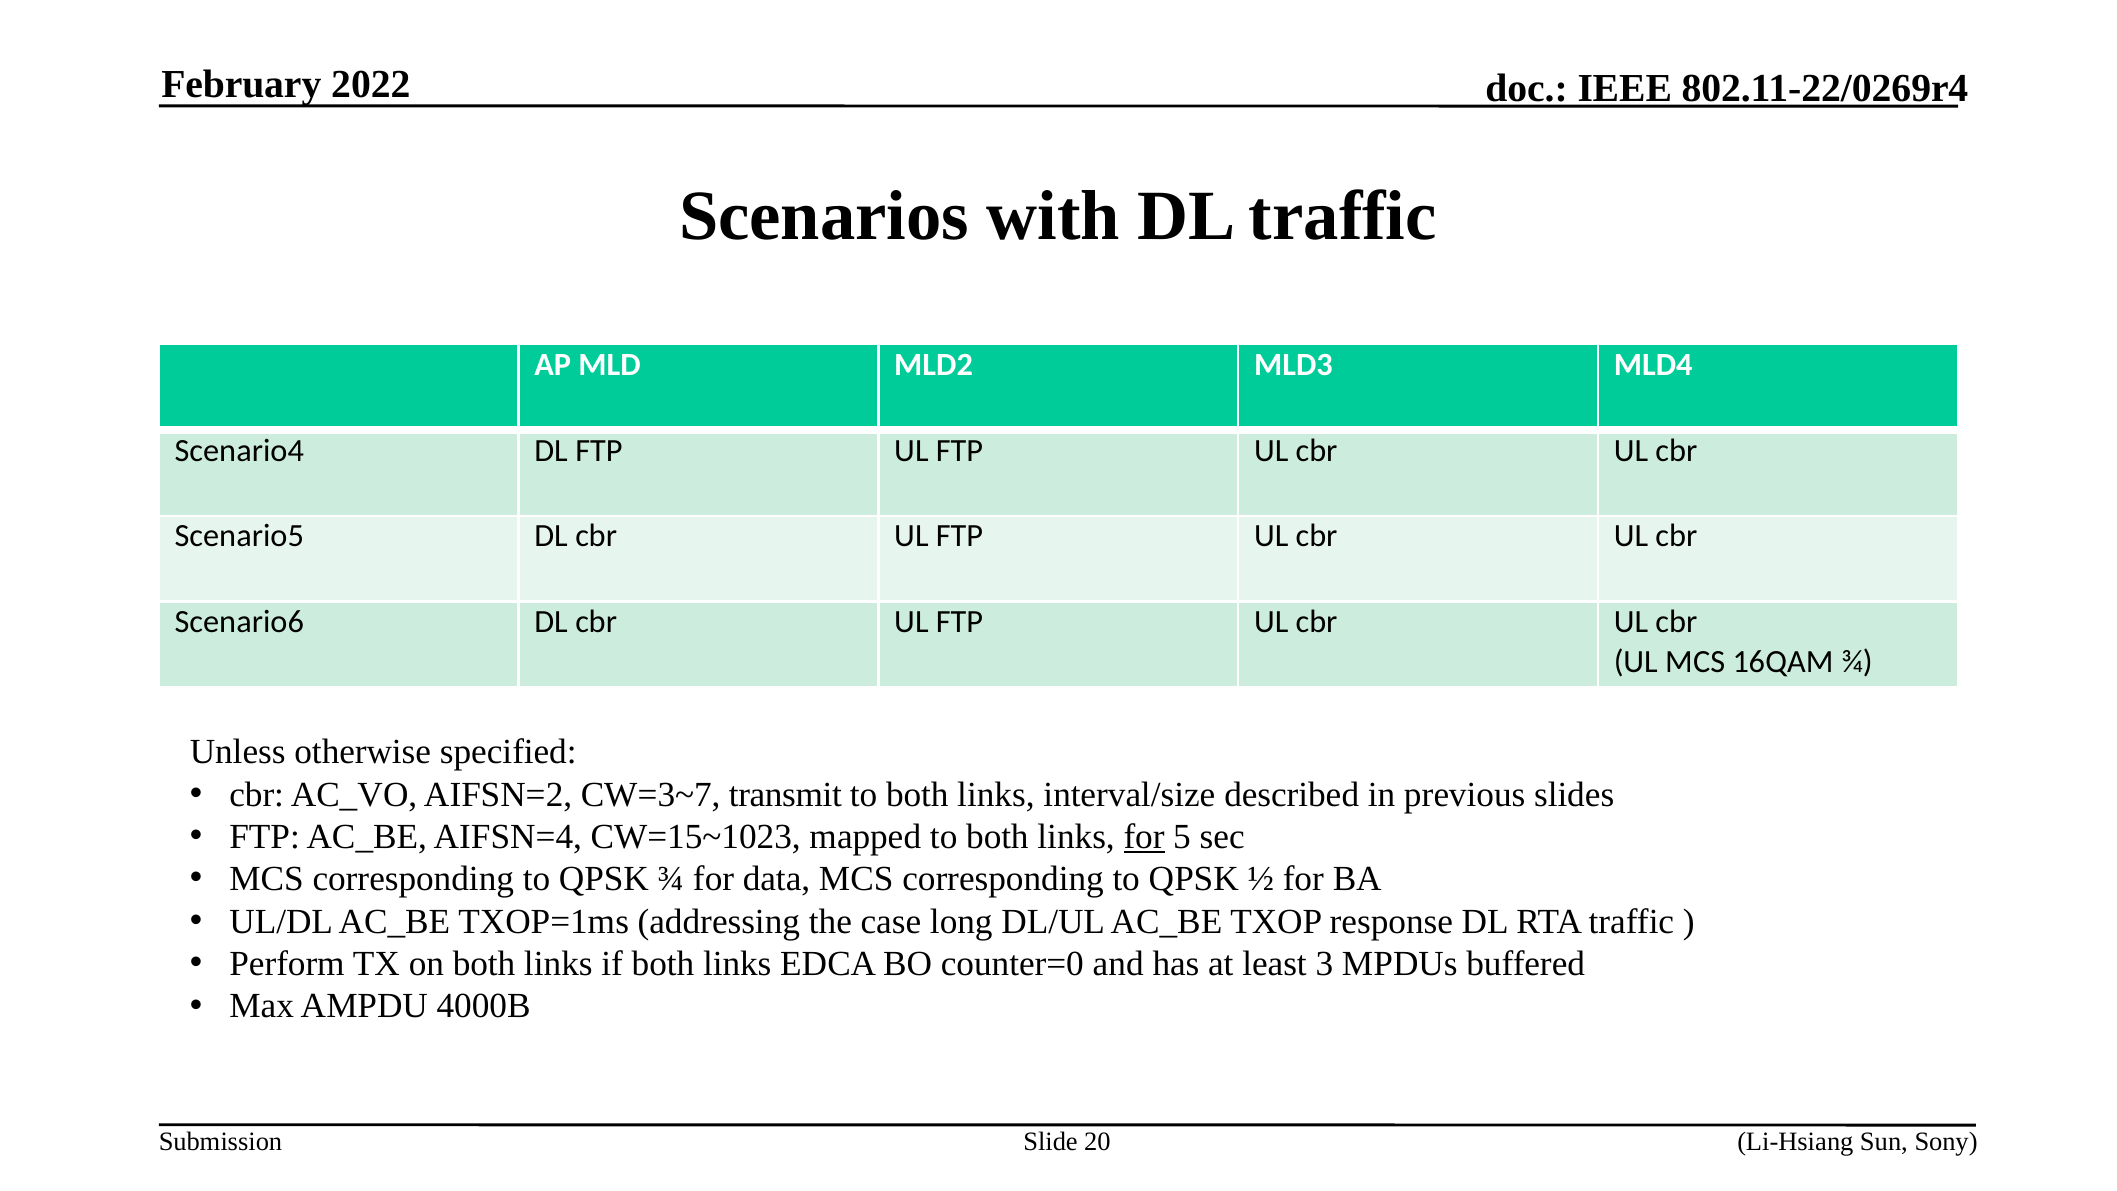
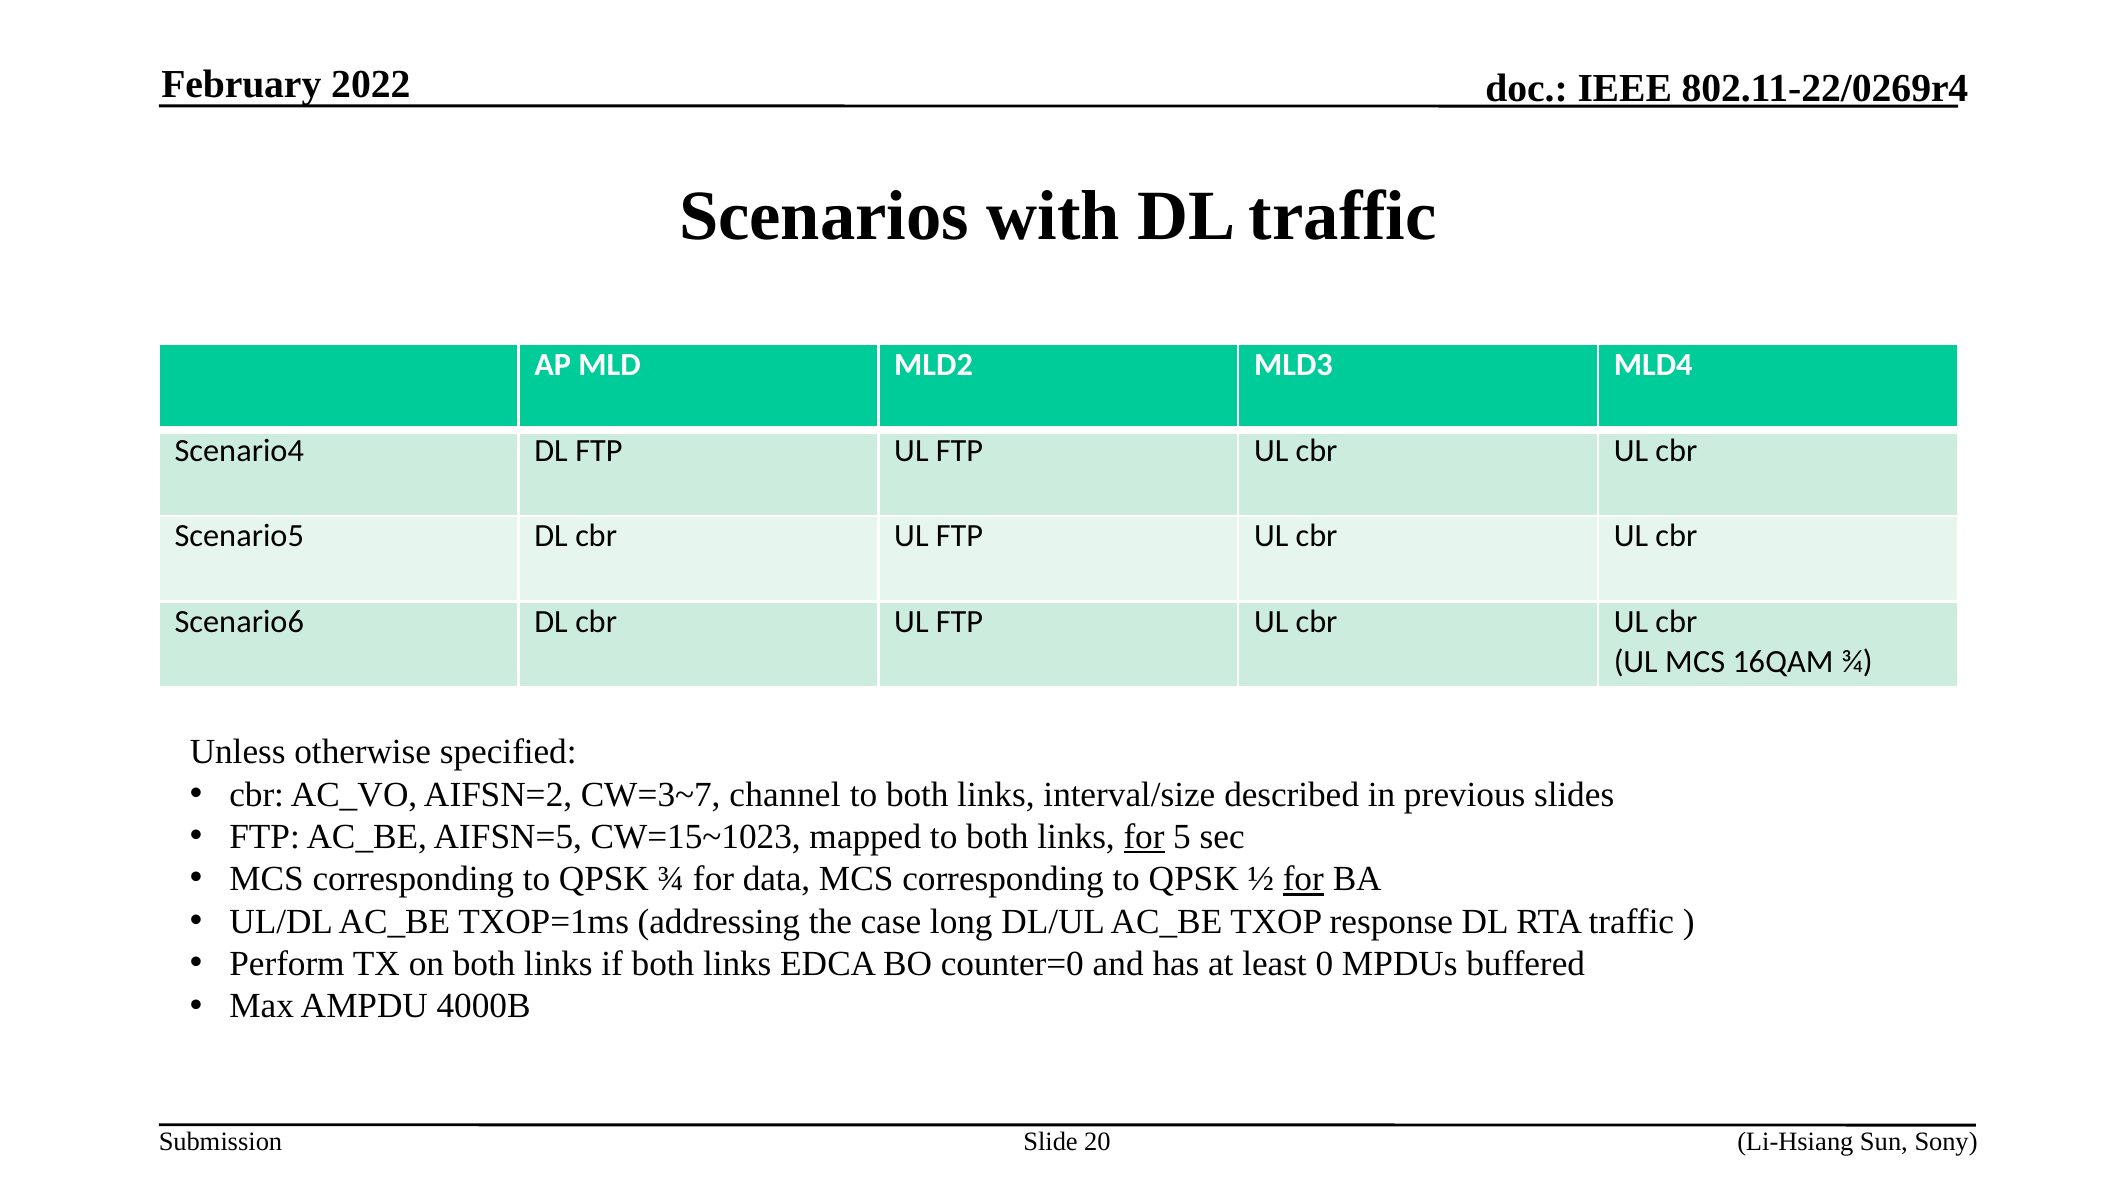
transmit: transmit -> channel (785, 794)
AIFSN=4: AIFSN=4 -> AIFSN=5 (508, 837)
for underline: none -> present (1303, 879)
3: 3 -> 0 (1324, 964)
